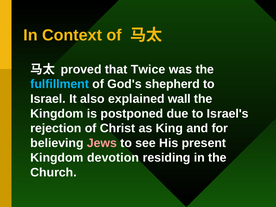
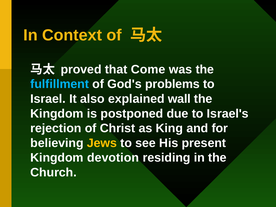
Twice: Twice -> Come (148, 69)
shepherd: shepherd -> problems (172, 84)
Jews colour: pink -> yellow (102, 143)
